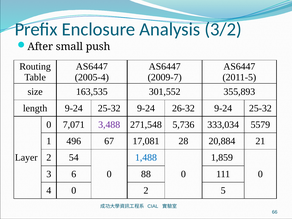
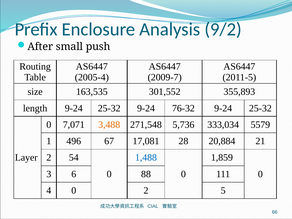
3/2: 3/2 -> 9/2 (223, 29)
26-32: 26-32 -> 76-32 (183, 108)
3,488 colour: purple -> orange (109, 125)
